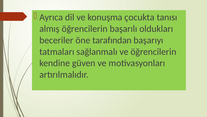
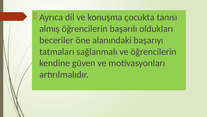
tarafından: tarafından -> alanındaki (112, 40)
